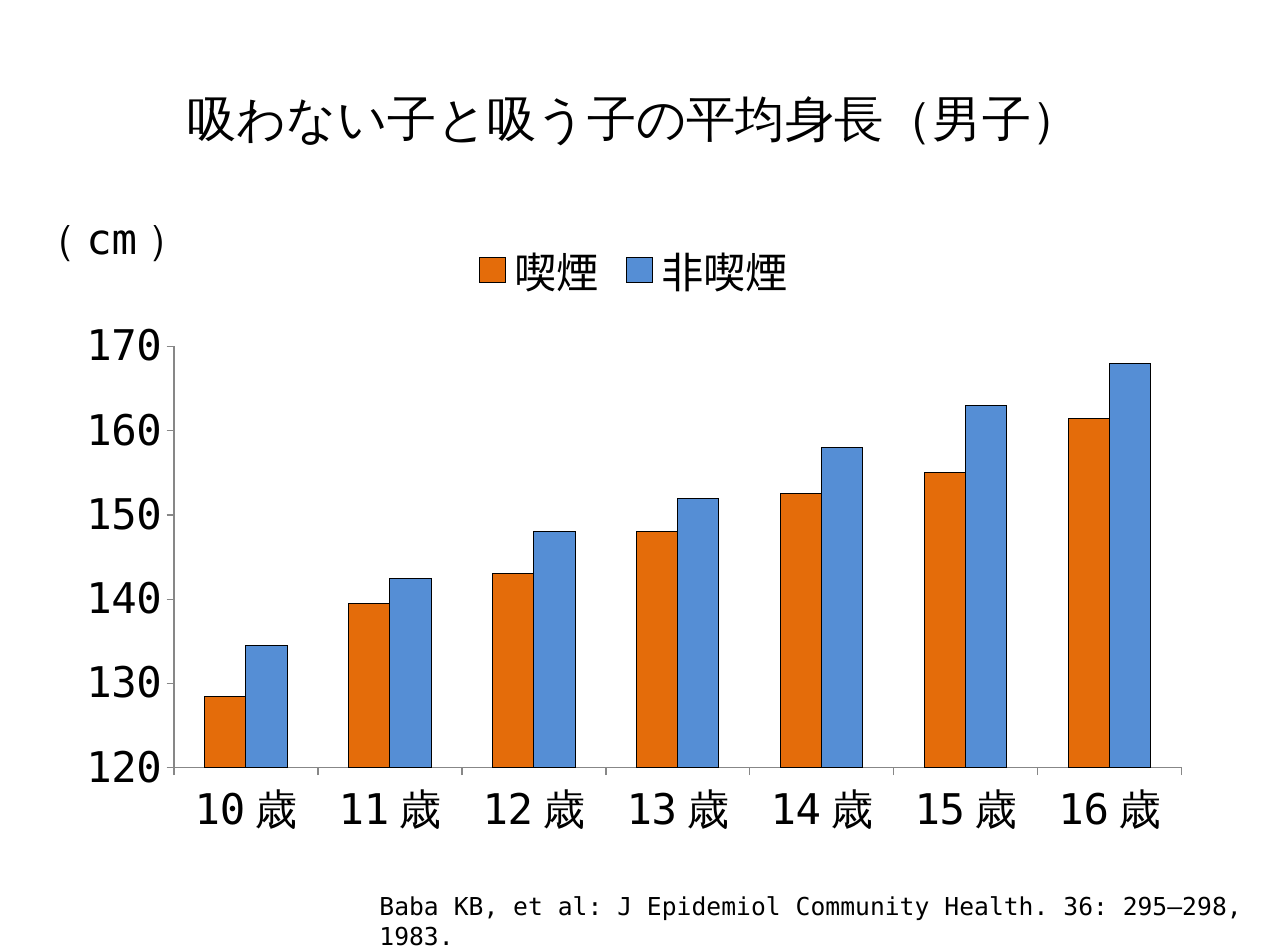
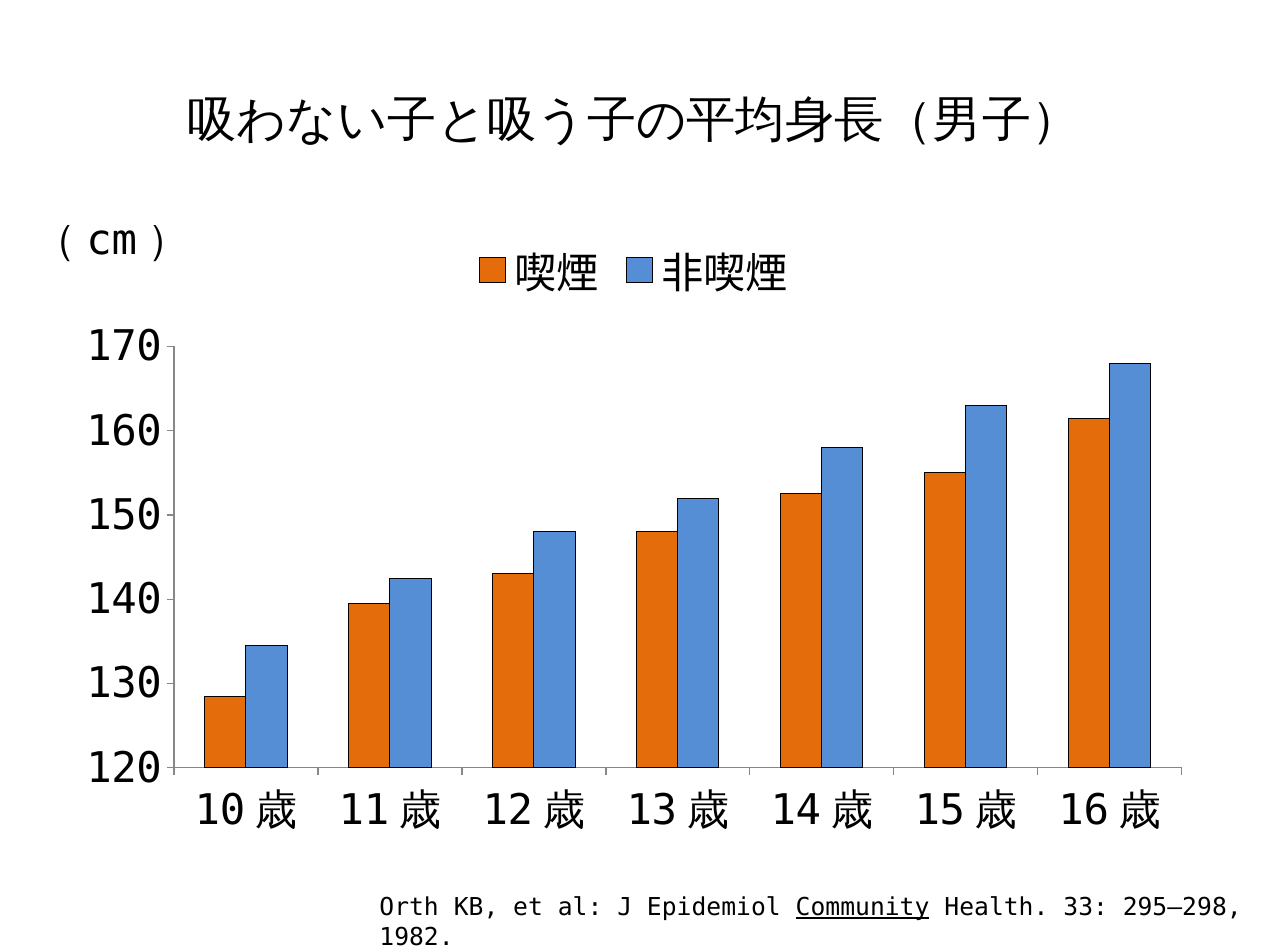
Baba: Baba -> Orth (409, 908)
Community underline: none -> present (863, 908)
36: 36 -> 33 (1086, 908)
1983: 1983 -> 1982 (417, 937)
